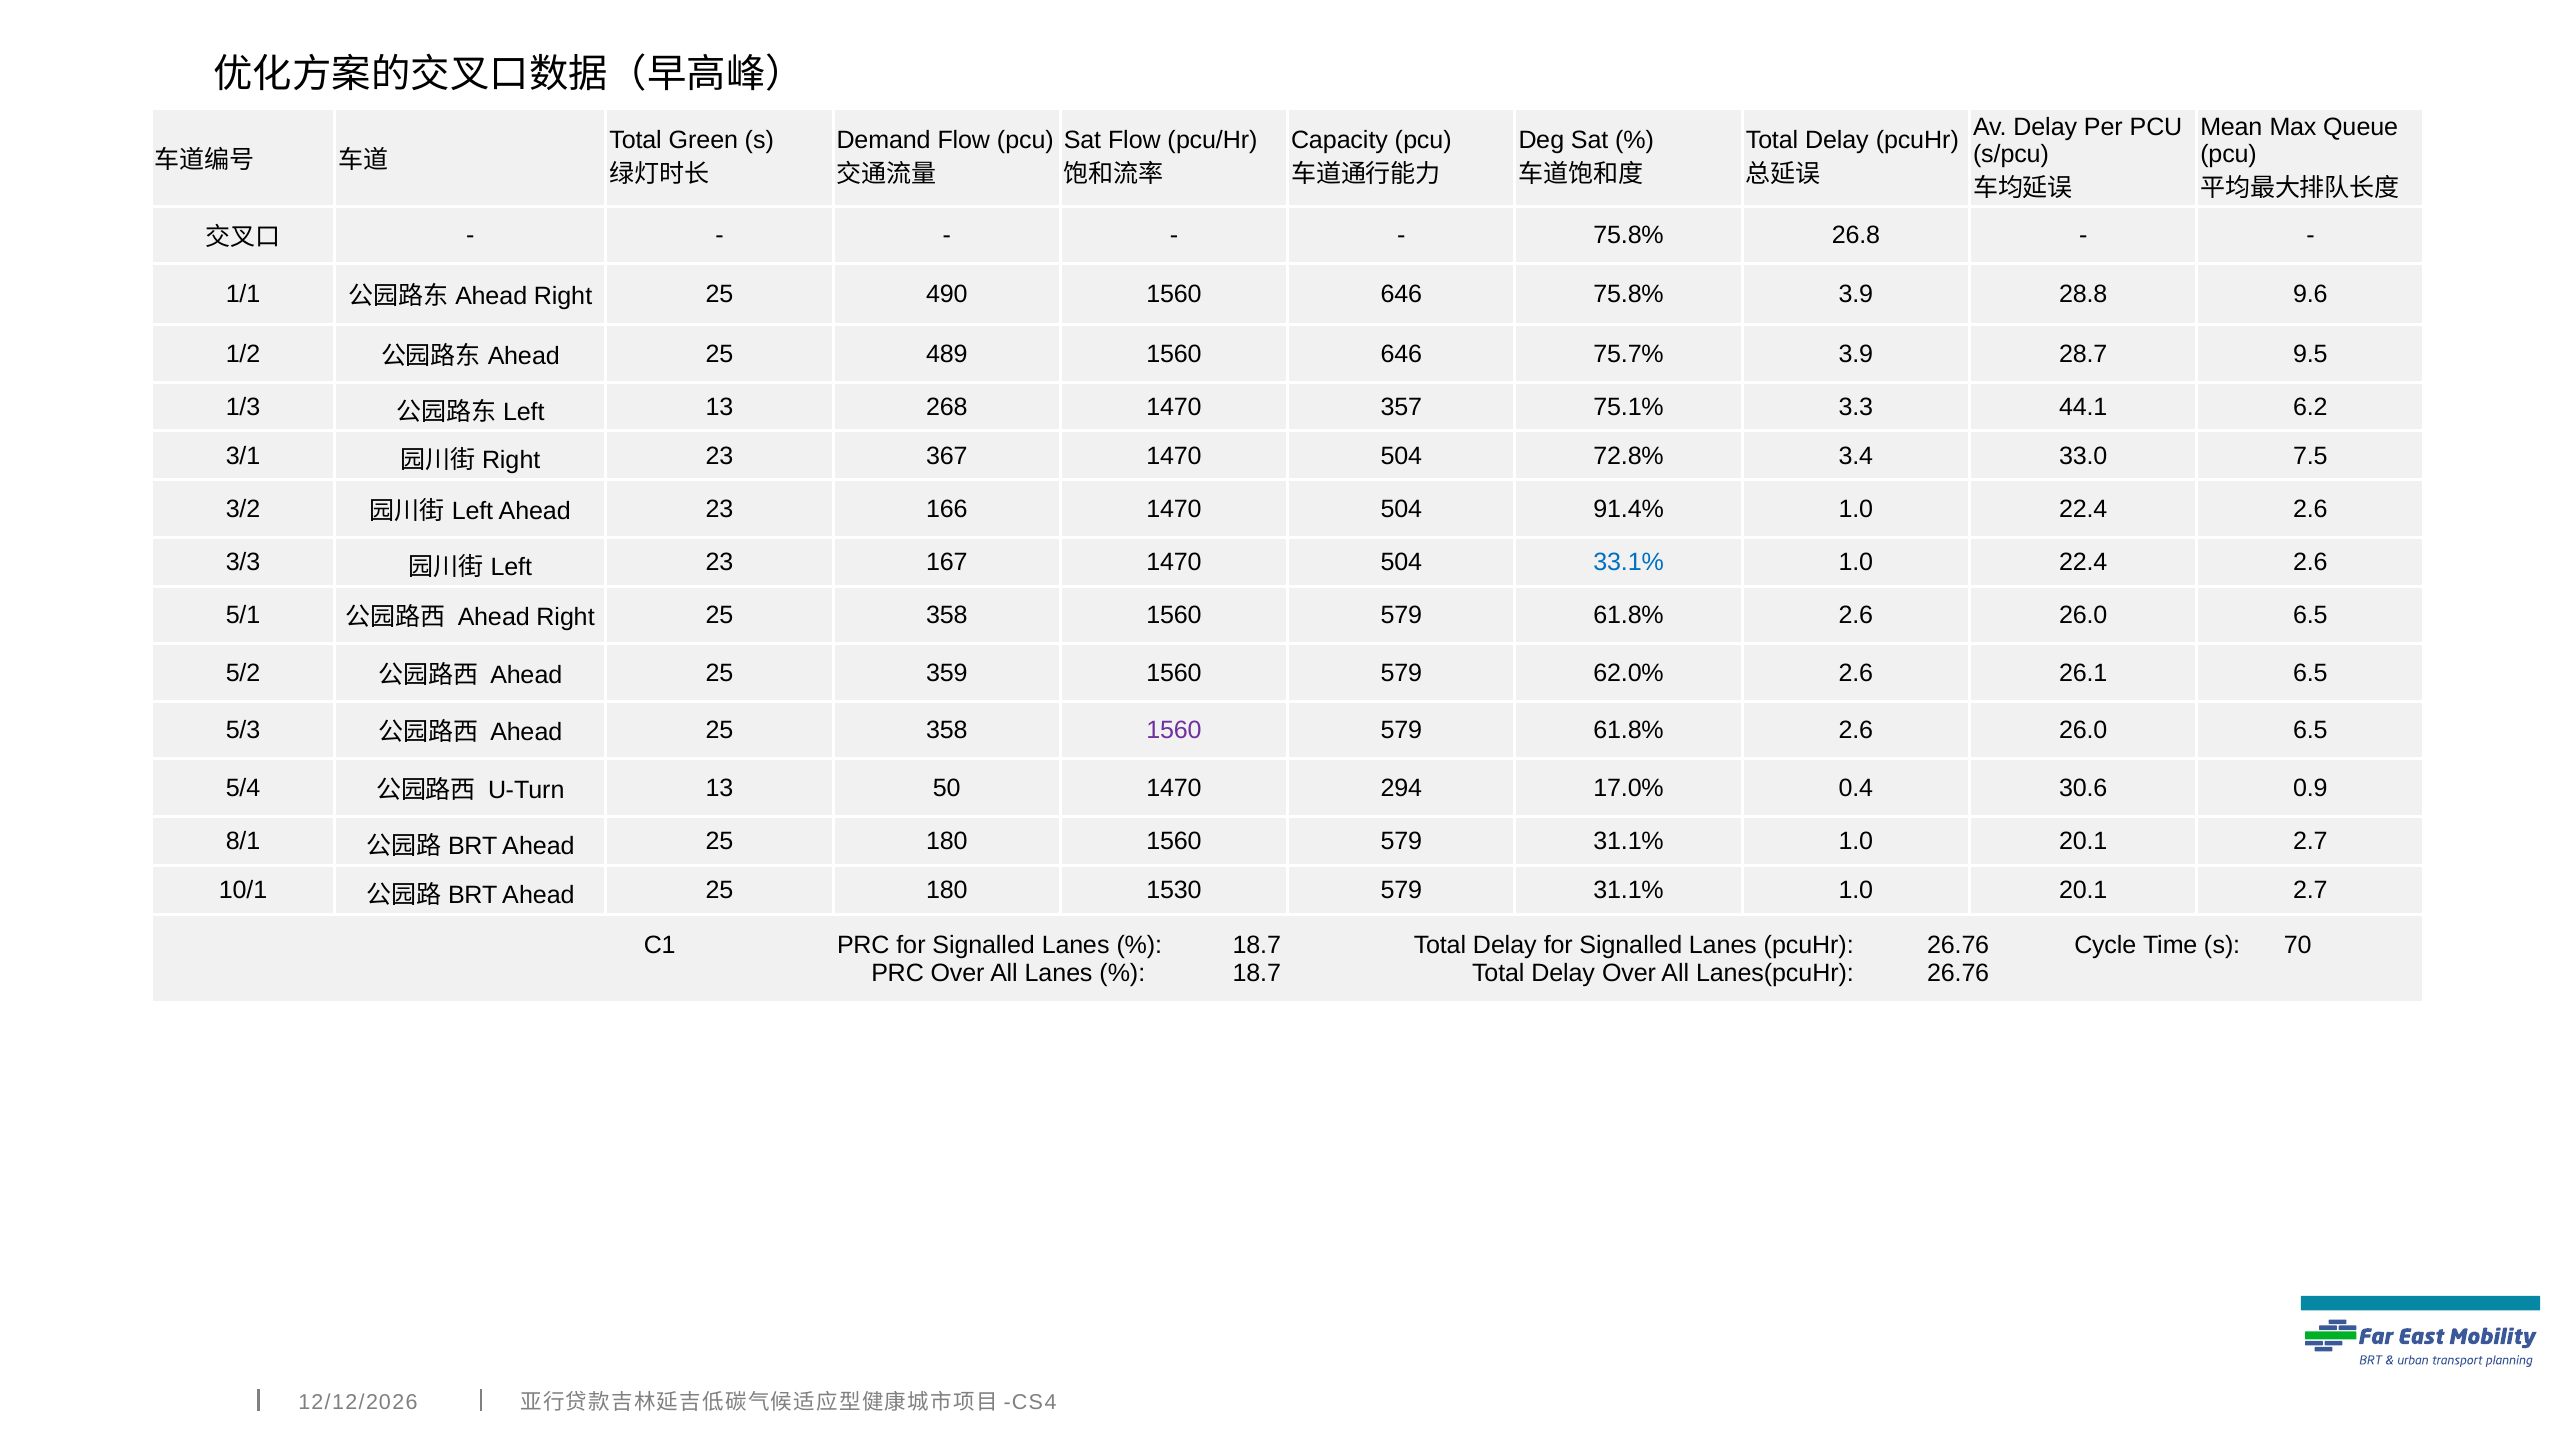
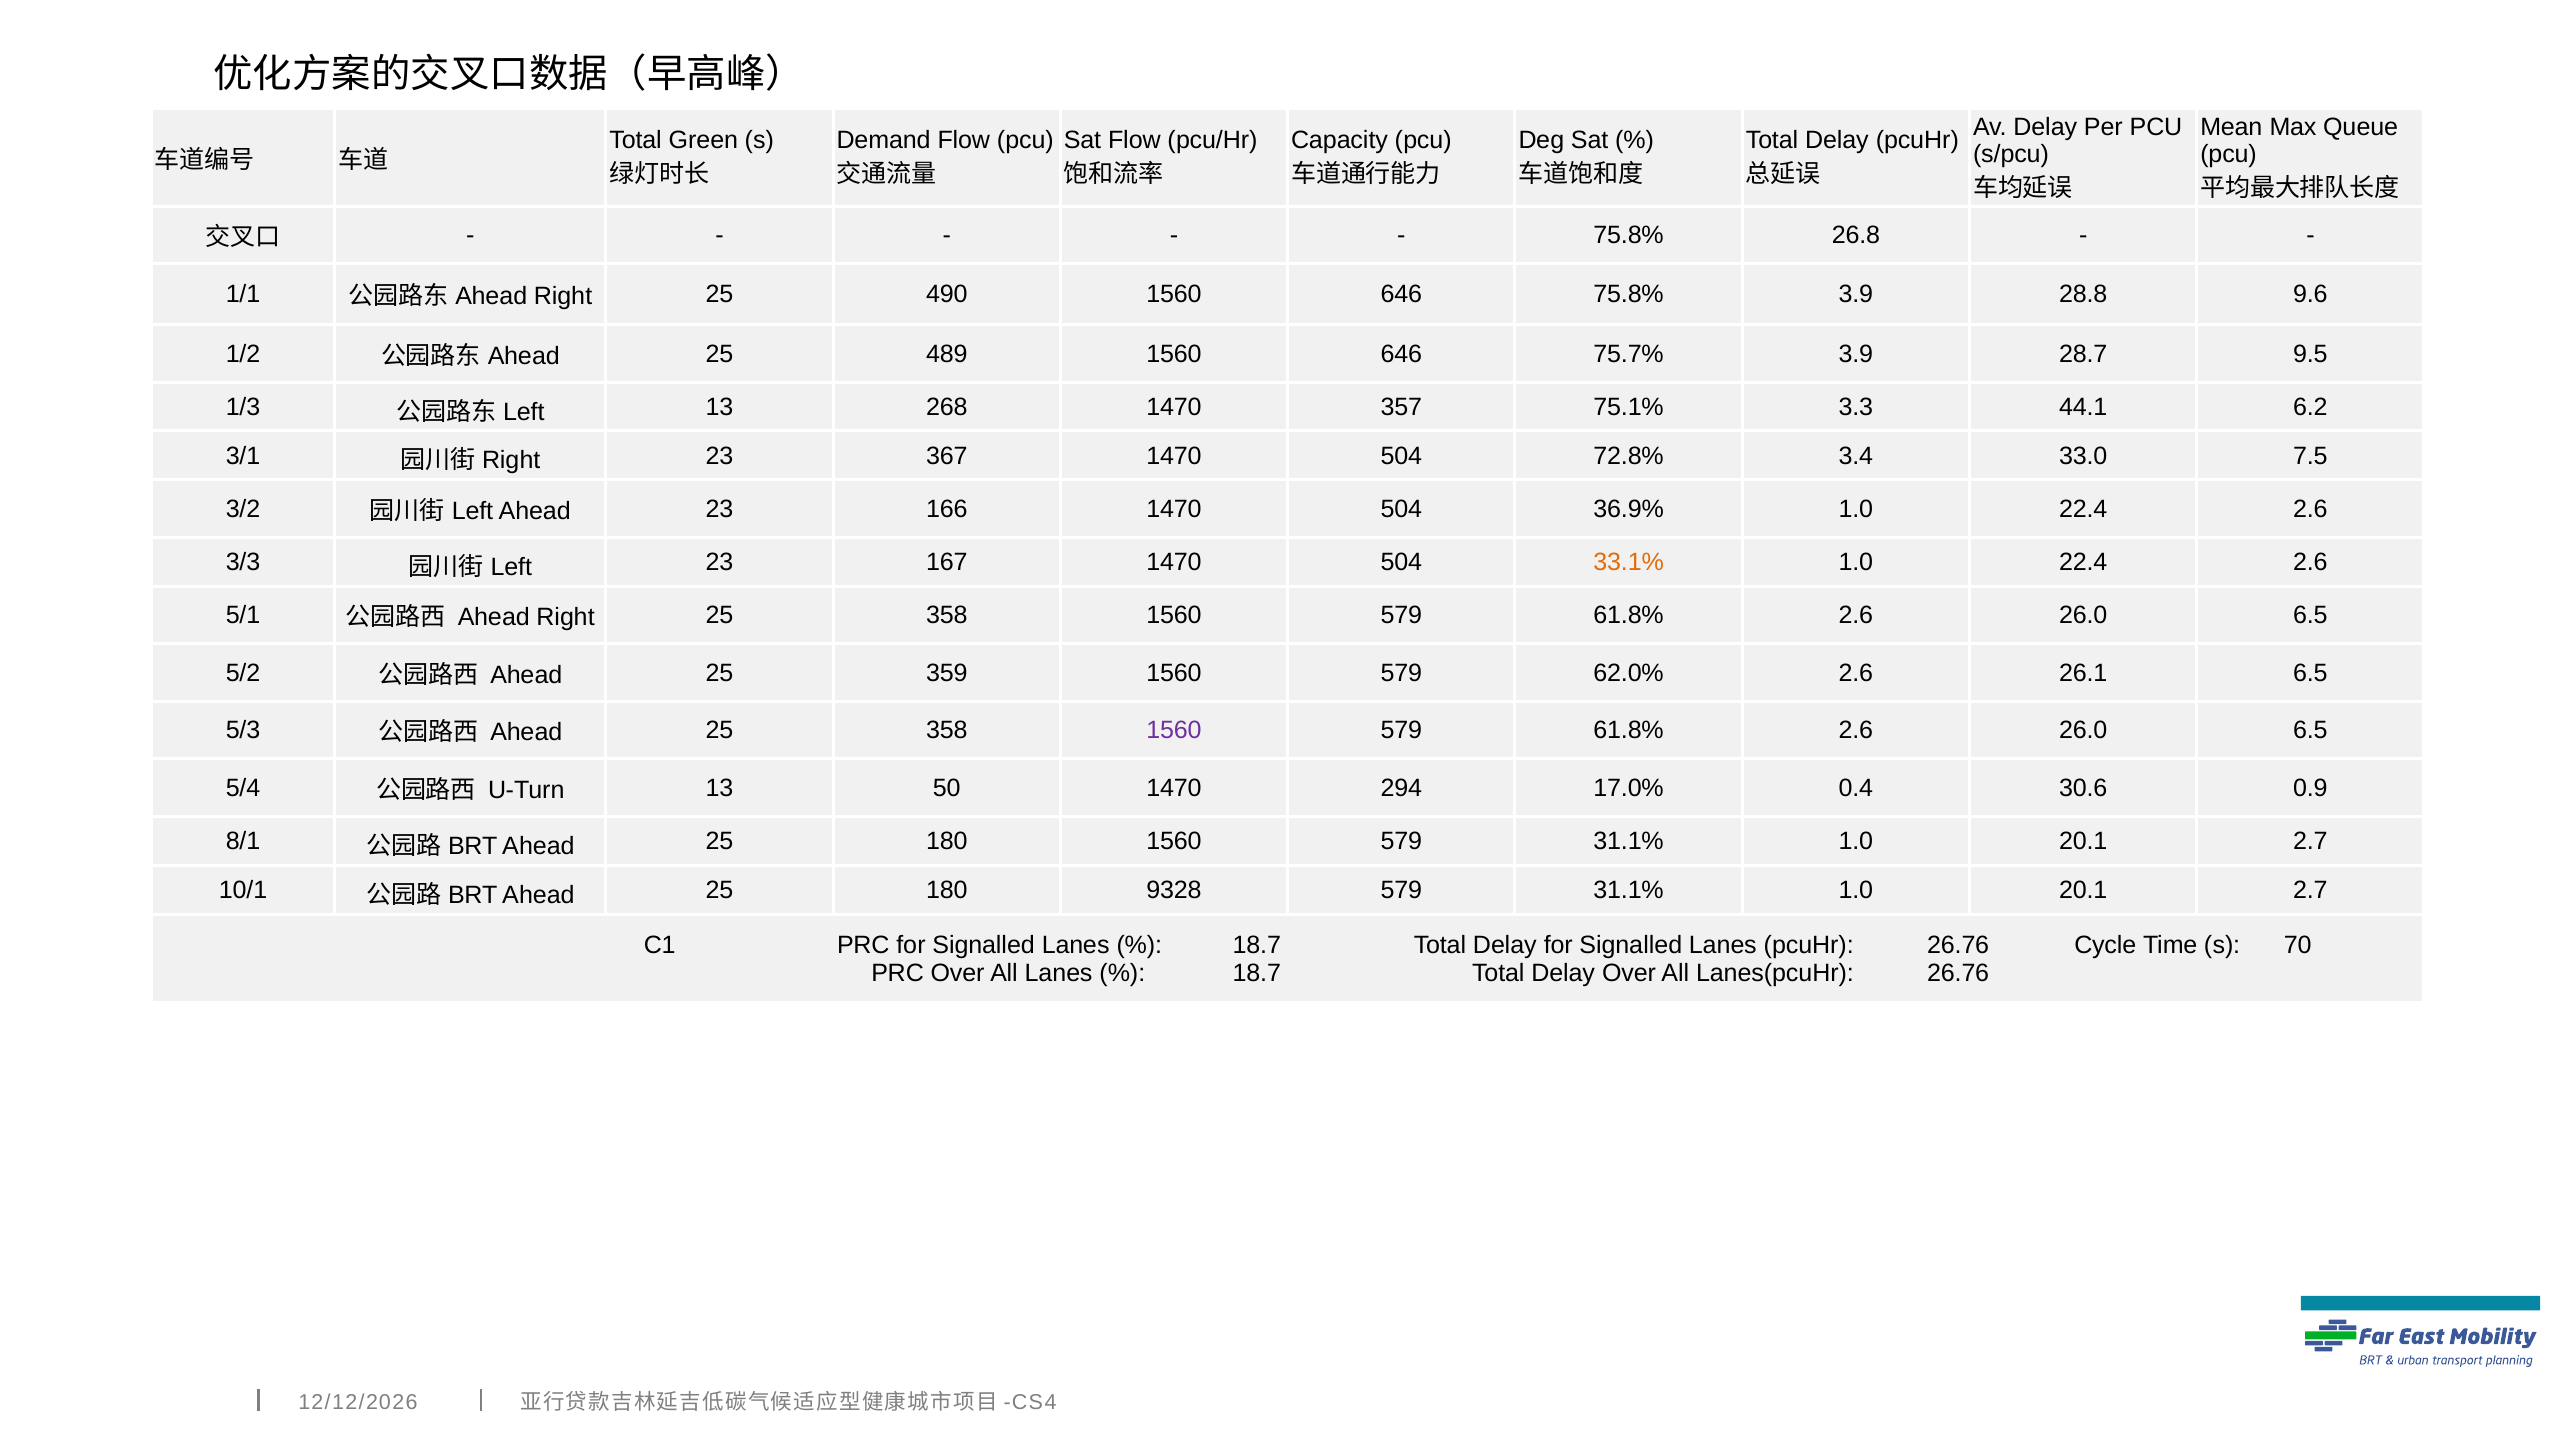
91.4%: 91.4% -> 36.9% (1629, 509)
33.1% colour: blue -> orange (1629, 562)
1530: 1530 -> 9328 (1174, 890)
